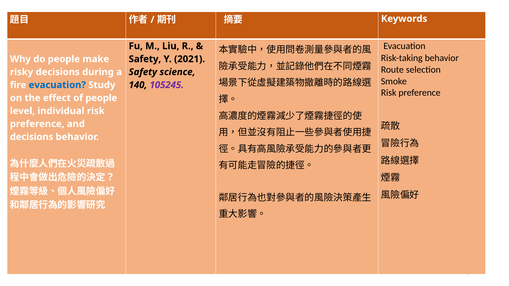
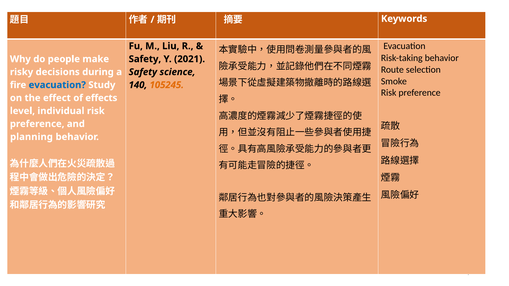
105245 colour: purple -> orange (167, 85)
of people: people -> effects (101, 98)
decisions: decisions -> planning (31, 137)
